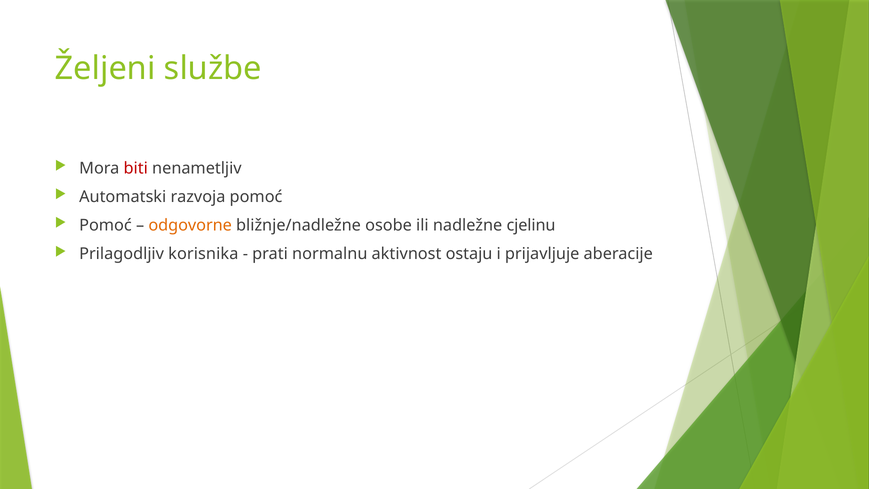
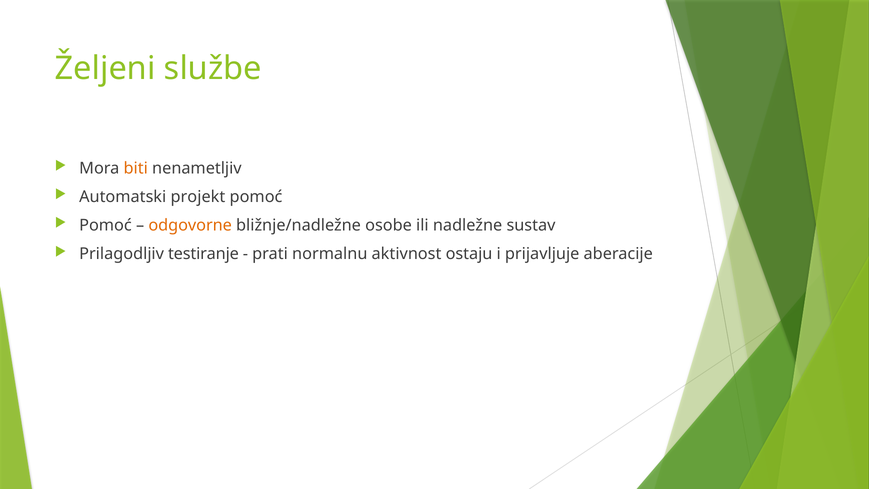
biti colour: red -> orange (136, 168)
razvoja: razvoja -> projekt (198, 197)
cjelinu: cjelinu -> sustav (531, 225)
korisnika: korisnika -> testiranje (203, 254)
